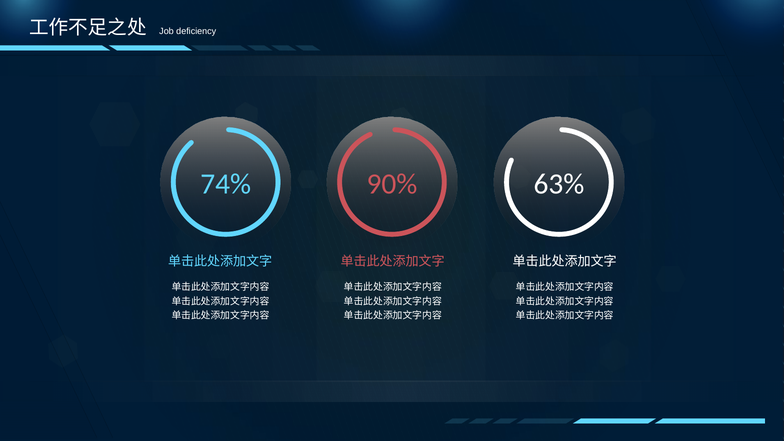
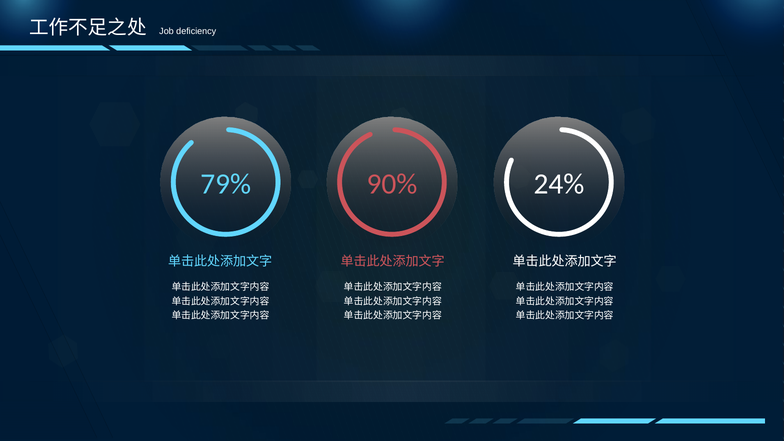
74%: 74% -> 79% (226, 184)
63%: 63% -> 24% (559, 184)
